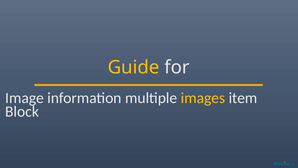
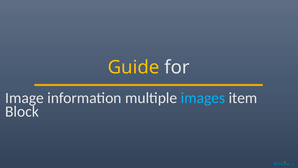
images colour: yellow -> light blue (203, 98)
